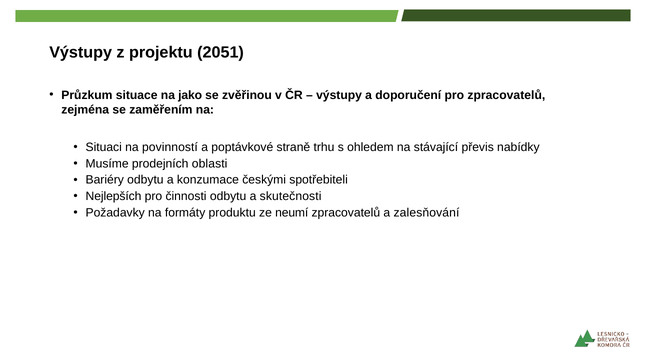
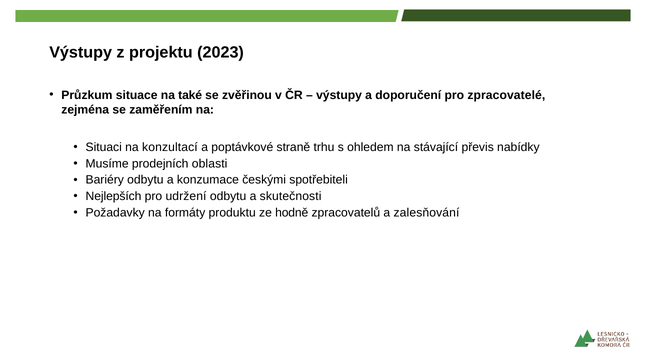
2051: 2051 -> 2023 (221, 53)
jako: jako -> také (190, 95)
pro zpracovatelů: zpracovatelů -> zpracovatelé (506, 95)
povinností: povinností -> konzultací (170, 147)
činnosti: činnosti -> udržení (186, 197)
neumí: neumí -> hodně (292, 213)
